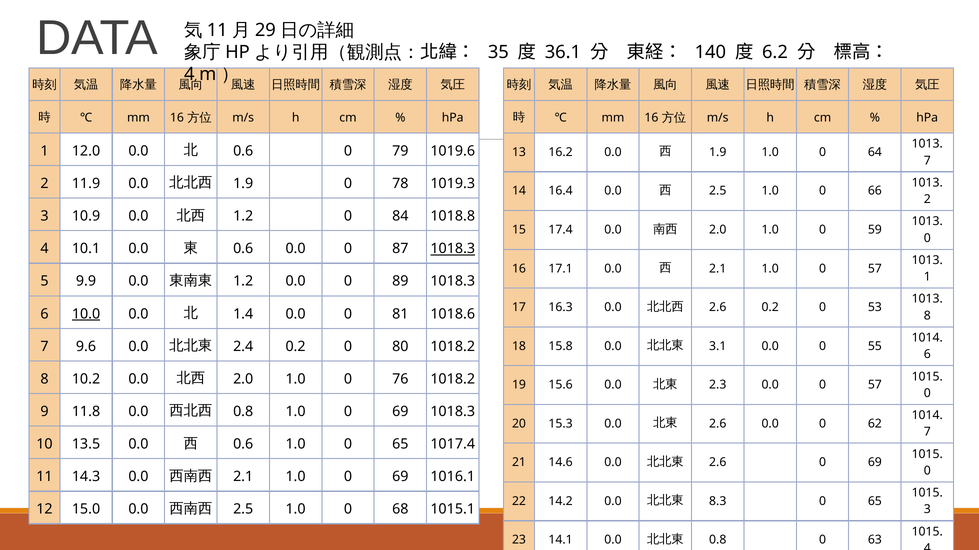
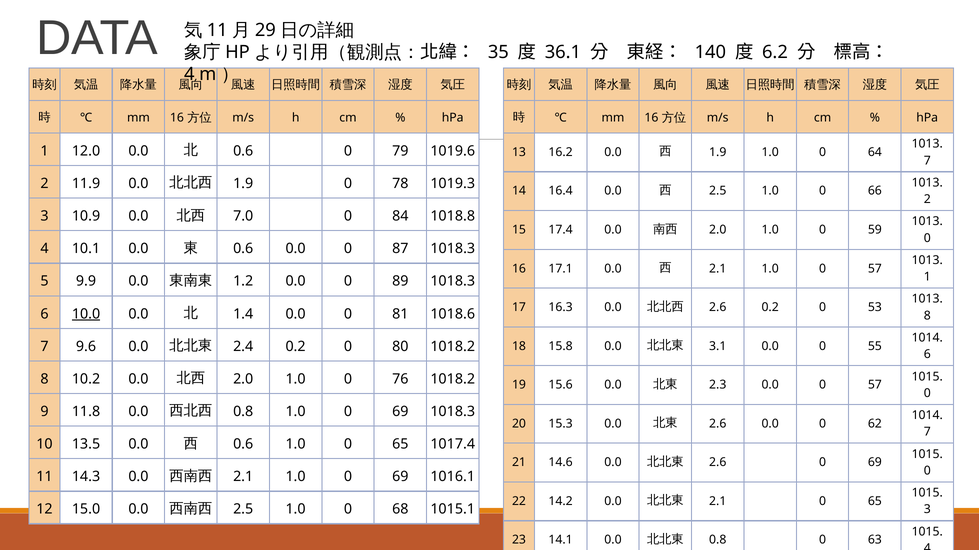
1.2: 1.2 -> 7.0 (243, 216)
1018.3 underline: present -> none (453, 249)
8.3: 8.3 -> 2.1 (718, 502)
